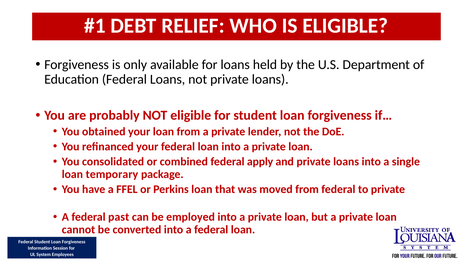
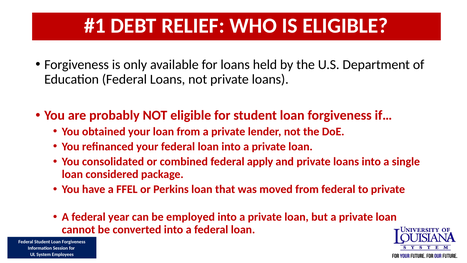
temporary: temporary -> considered (112, 174)
past: past -> year (119, 217)
